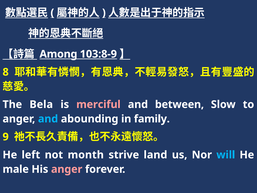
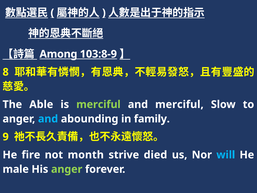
Bela: Bela -> Able (41, 104)
merciful colour: pink -> light green (98, 104)
and between: between -> merciful (179, 104)
left: left -> fire (31, 155)
land: land -> died (155, 155)
anger colour: pink -> light green (67, 169)
